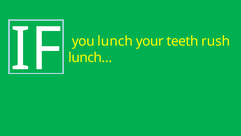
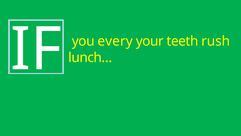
lunch: lunch -> every (115, 41)
